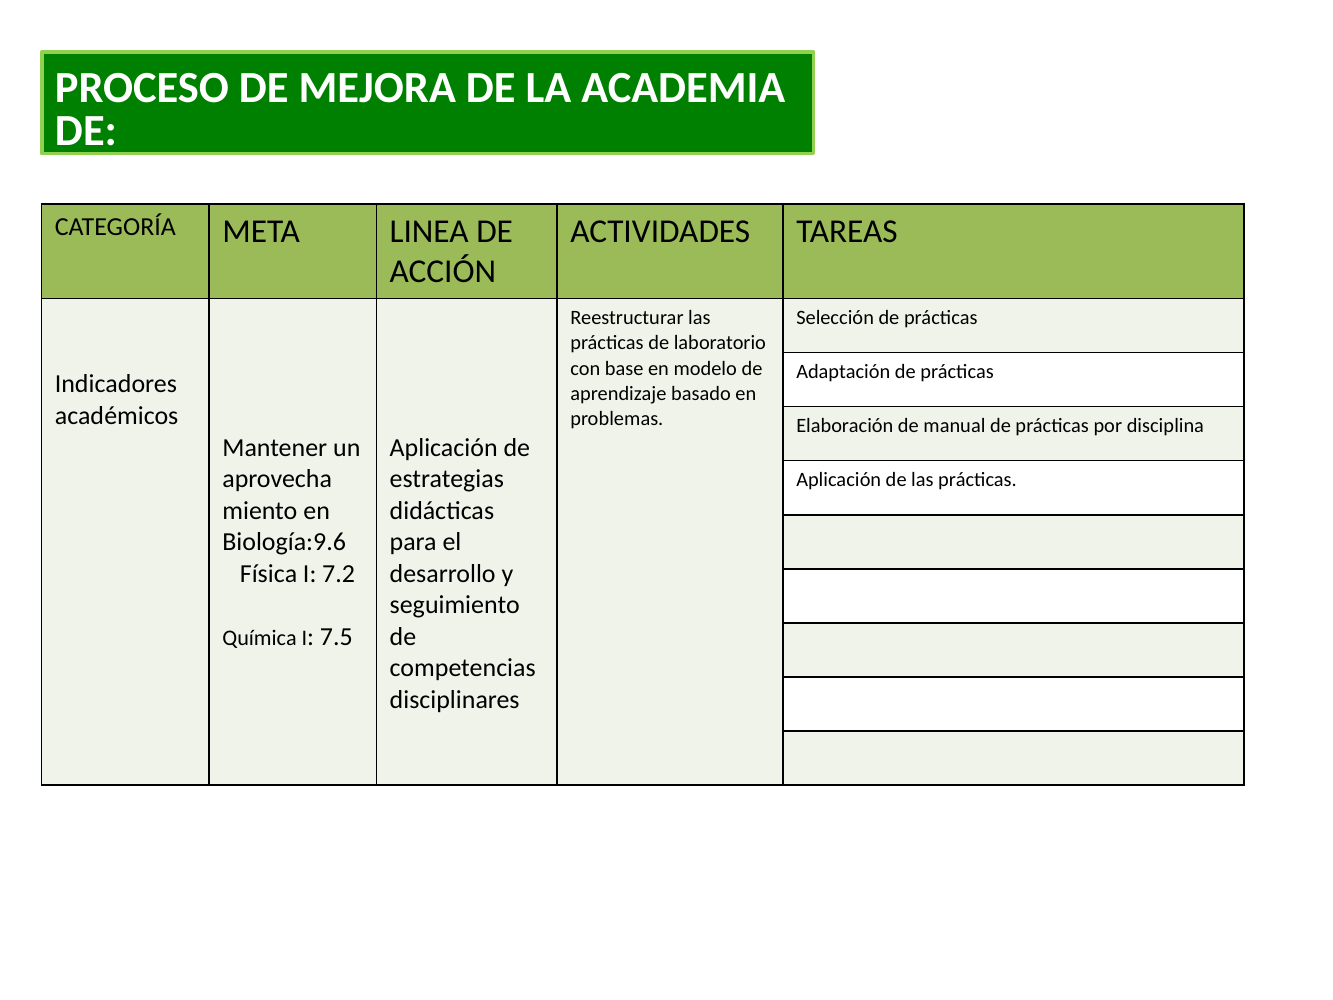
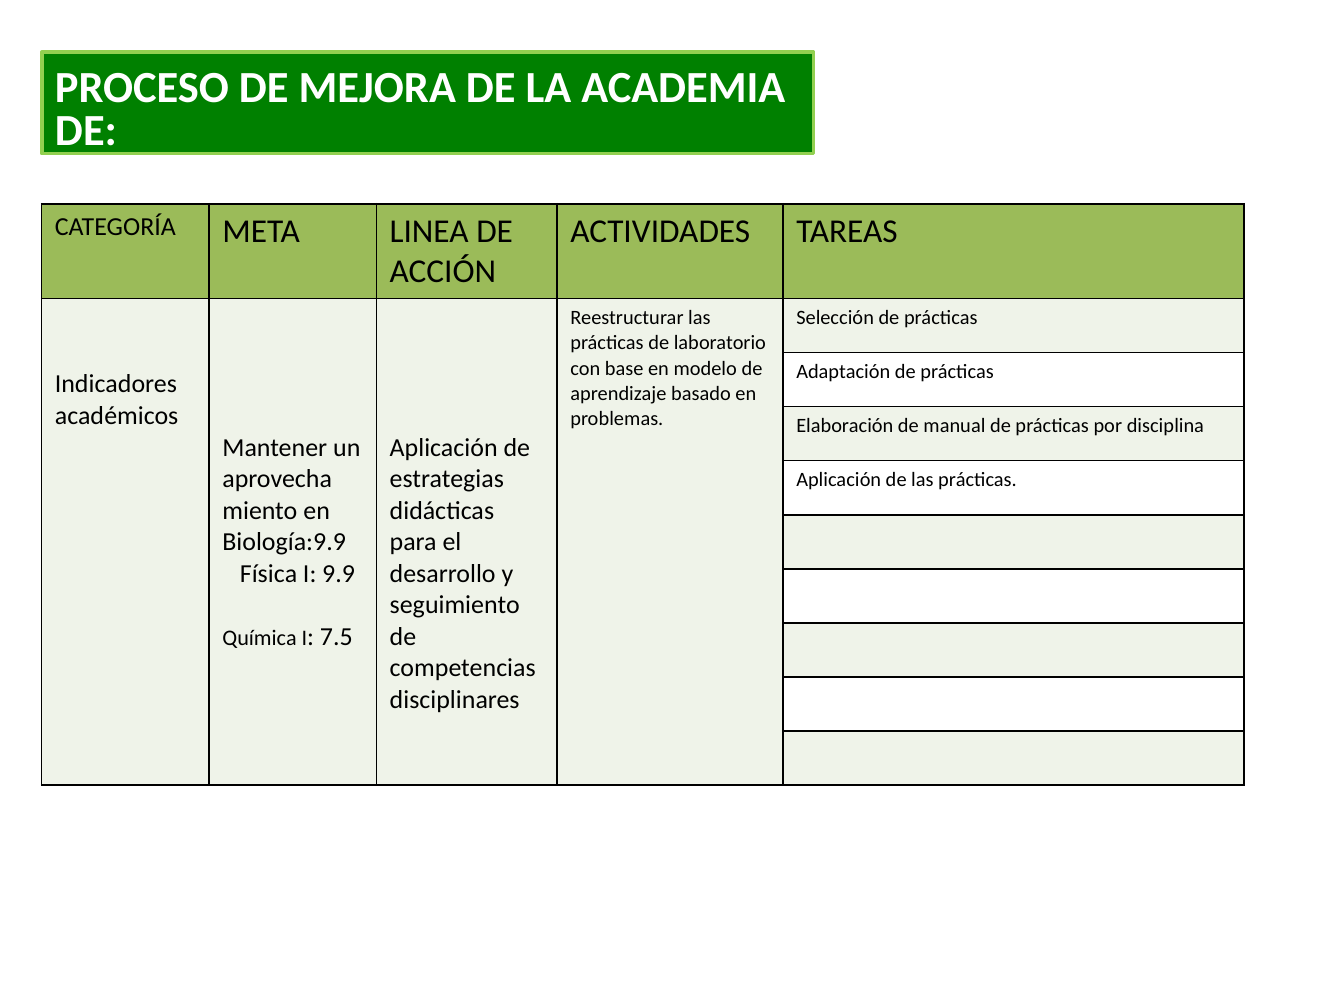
Biología:9.6: Biología:9.6 -> Biología:9.9 (284, 542)
7.2: 7.2 -> 9.9 (339, 574)
